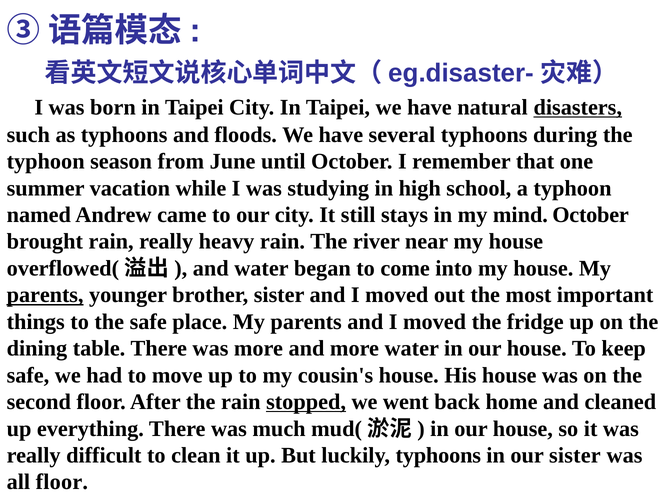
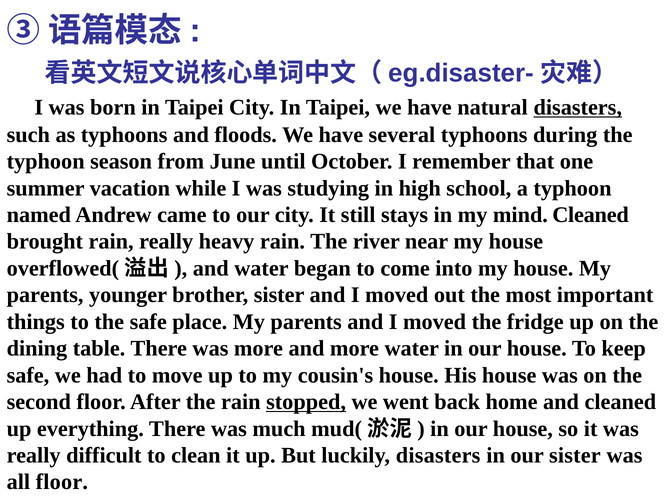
mind October: October -> Cleaned (591, 215)
parents underline: present -> none (45, 295)
luckily typhoons: typhoons -> disasters (438, 455)
